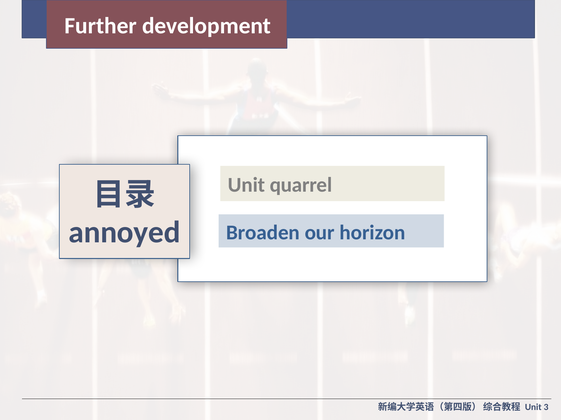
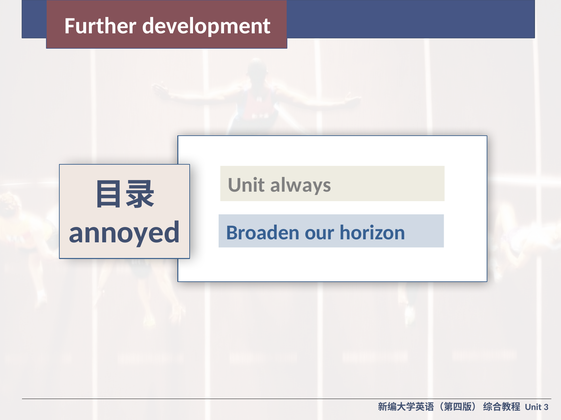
quarrel: quarrel -> always (301, 185)
